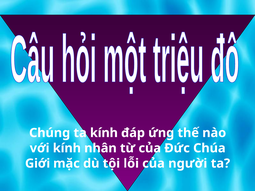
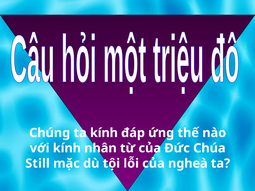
Giới: Giới -> Still (37, 164)
người: người -> ngheà (188, 164)
